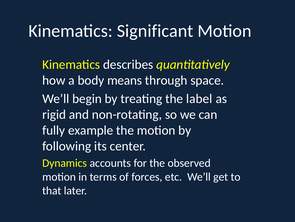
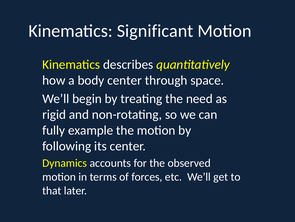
body means: means -> center (125, 80)
label: label -> need (199, 98)
